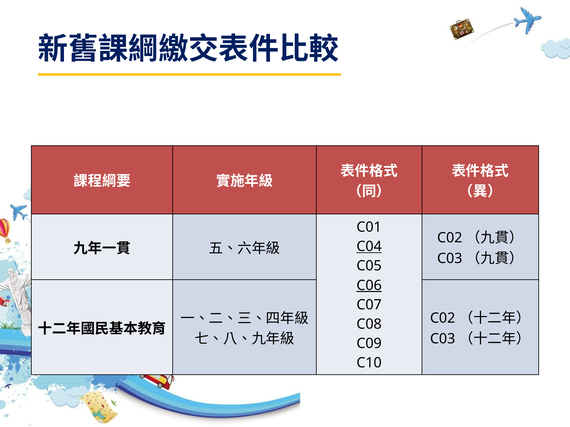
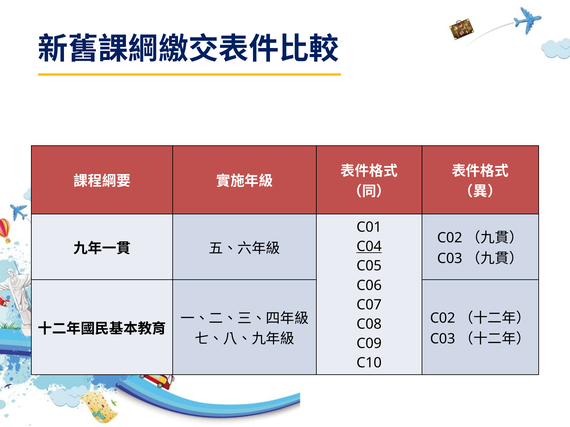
C06 underline: present -> none (369, 286)
